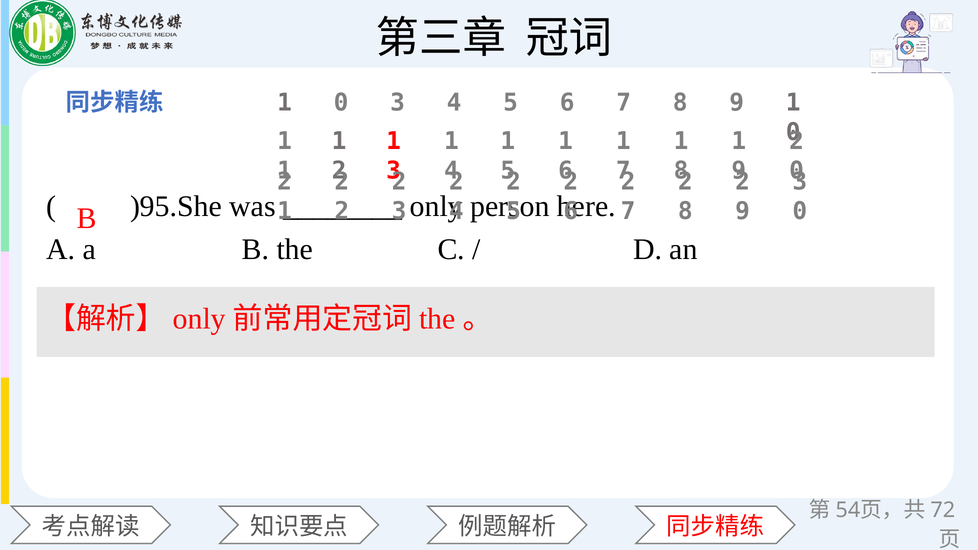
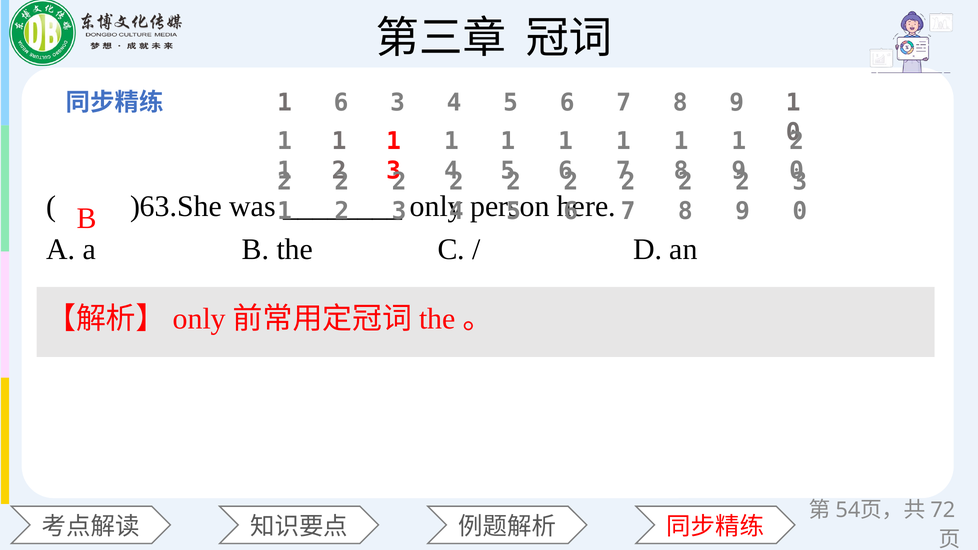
0: 0 -> 6 (341, 103)
)95.She: )95.She -> )63.She (176, 206)
